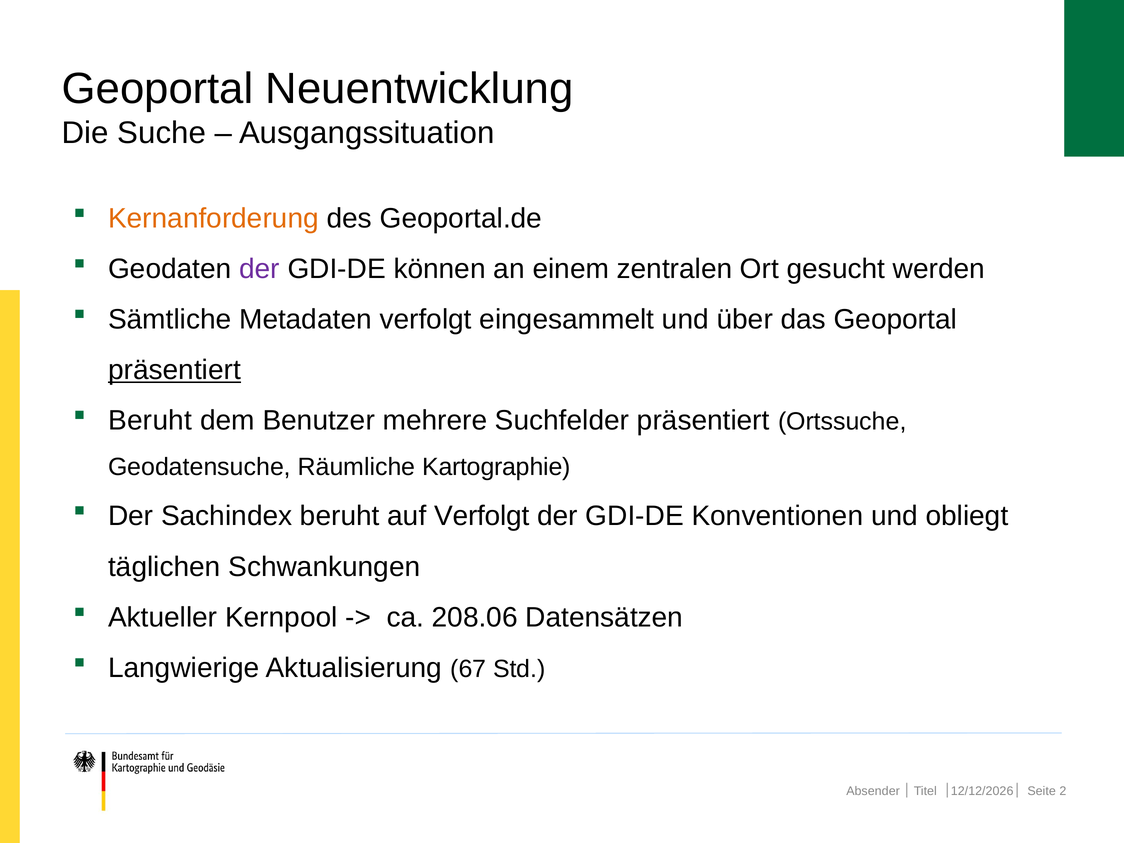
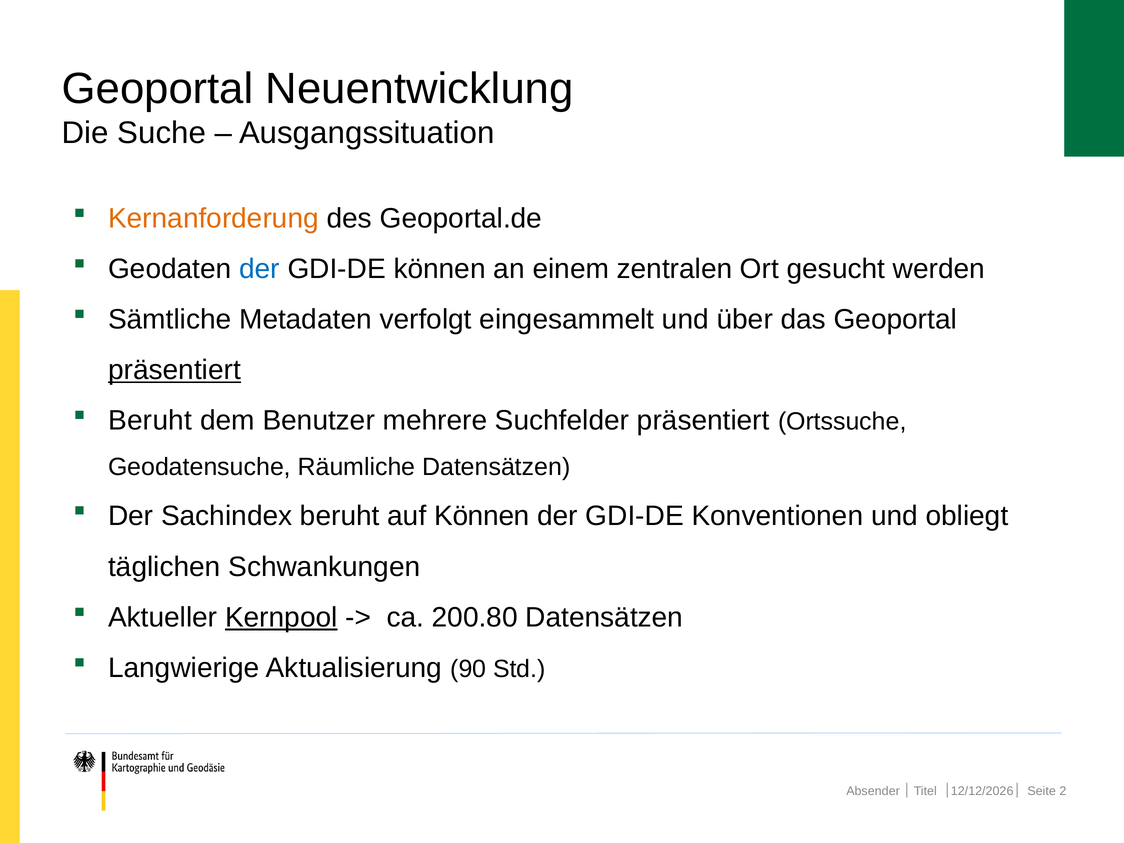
der colour: purple -> blue (259, 269)
Räumliche Kartographie: Kartographie -> Datensätzen (496, 467)
auf Verfolgt: Verfolgt -> Können (482, 516)
Kernpool underline: none -> present (281, 617)
208.06: 208.06 -> 200.80 (475, 617)
67: 67 -> 90 (468, 669)
